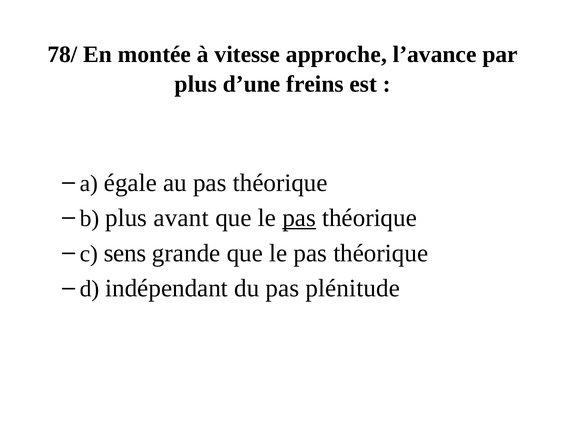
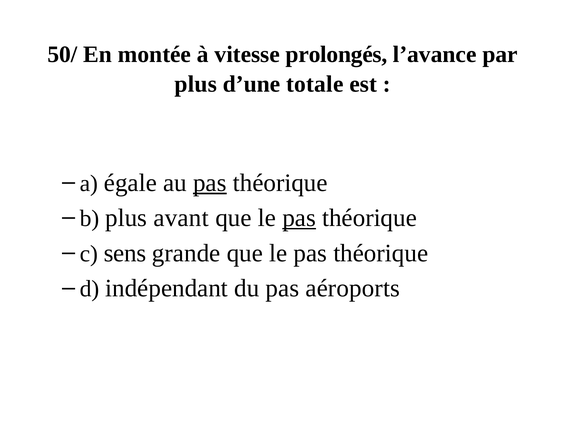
78/: 78/ -> 50/ (62, 54)
approche: approche -> prolongés (337, 54)
freins: freins -> totale (315, 84)
pas underline: none -> present (210, 183)
plénitude: plénitude -> aéroports (353, 288)
